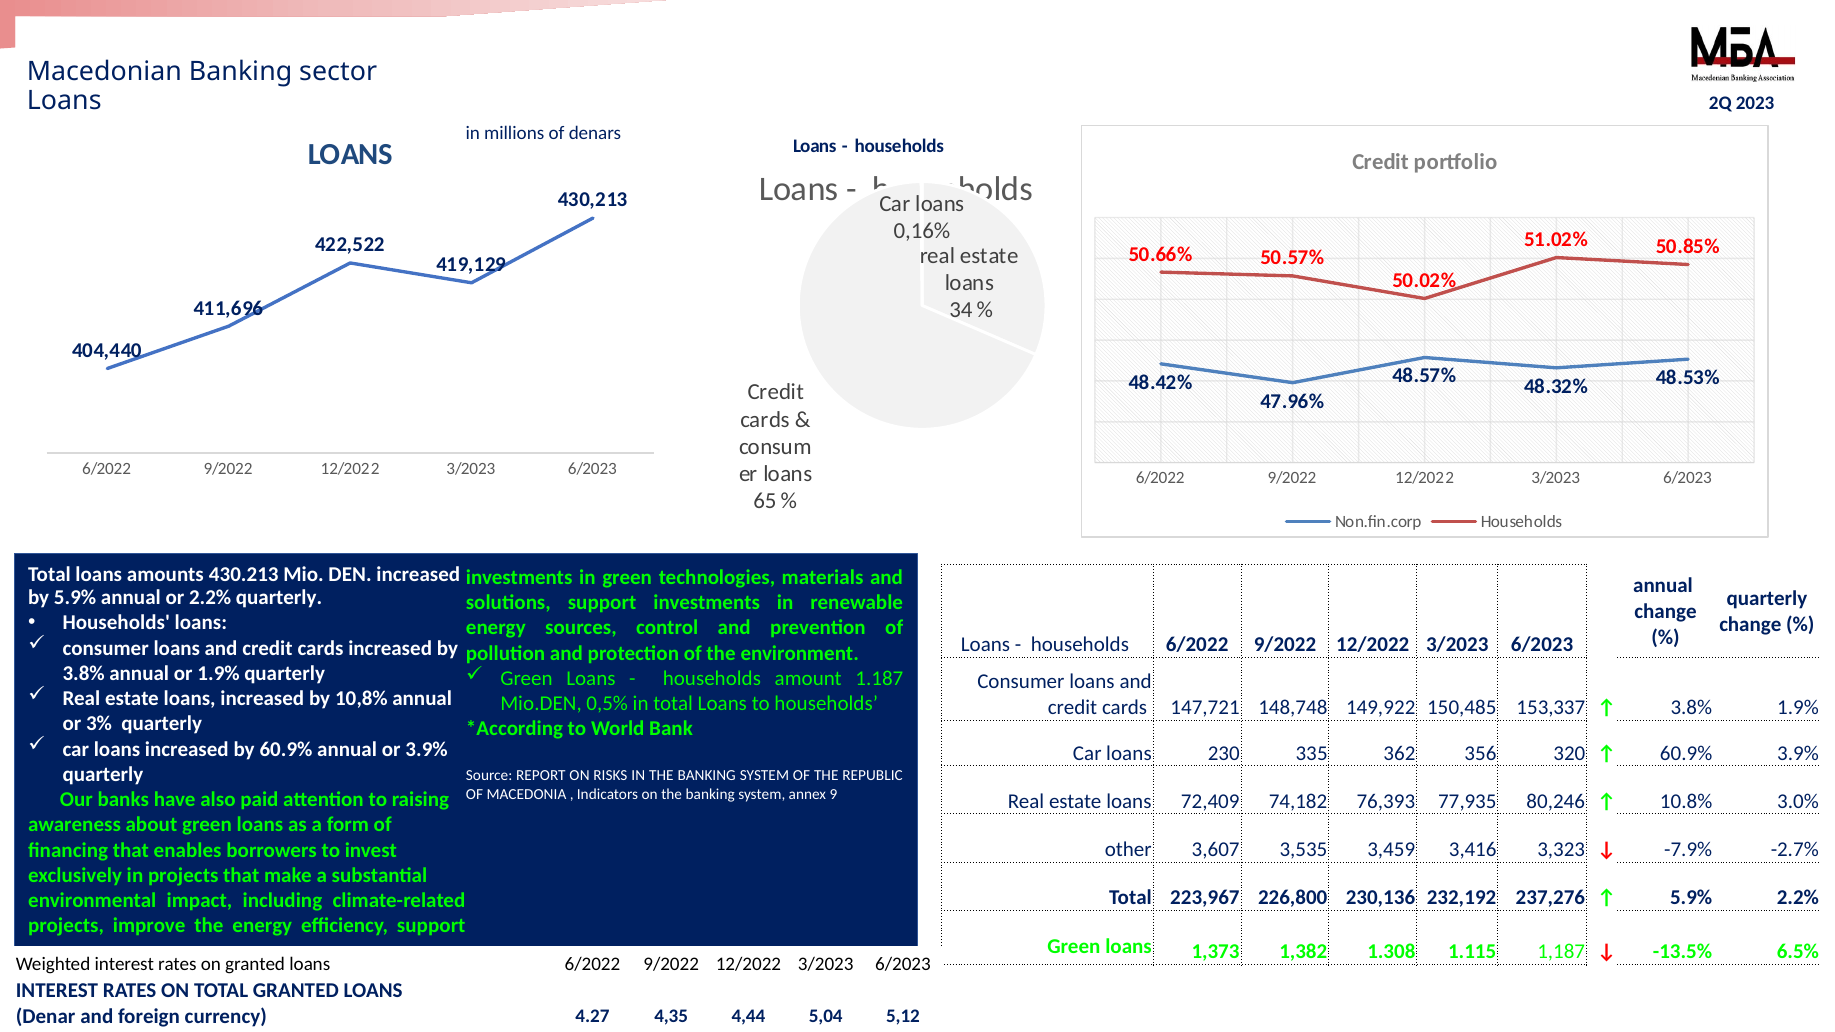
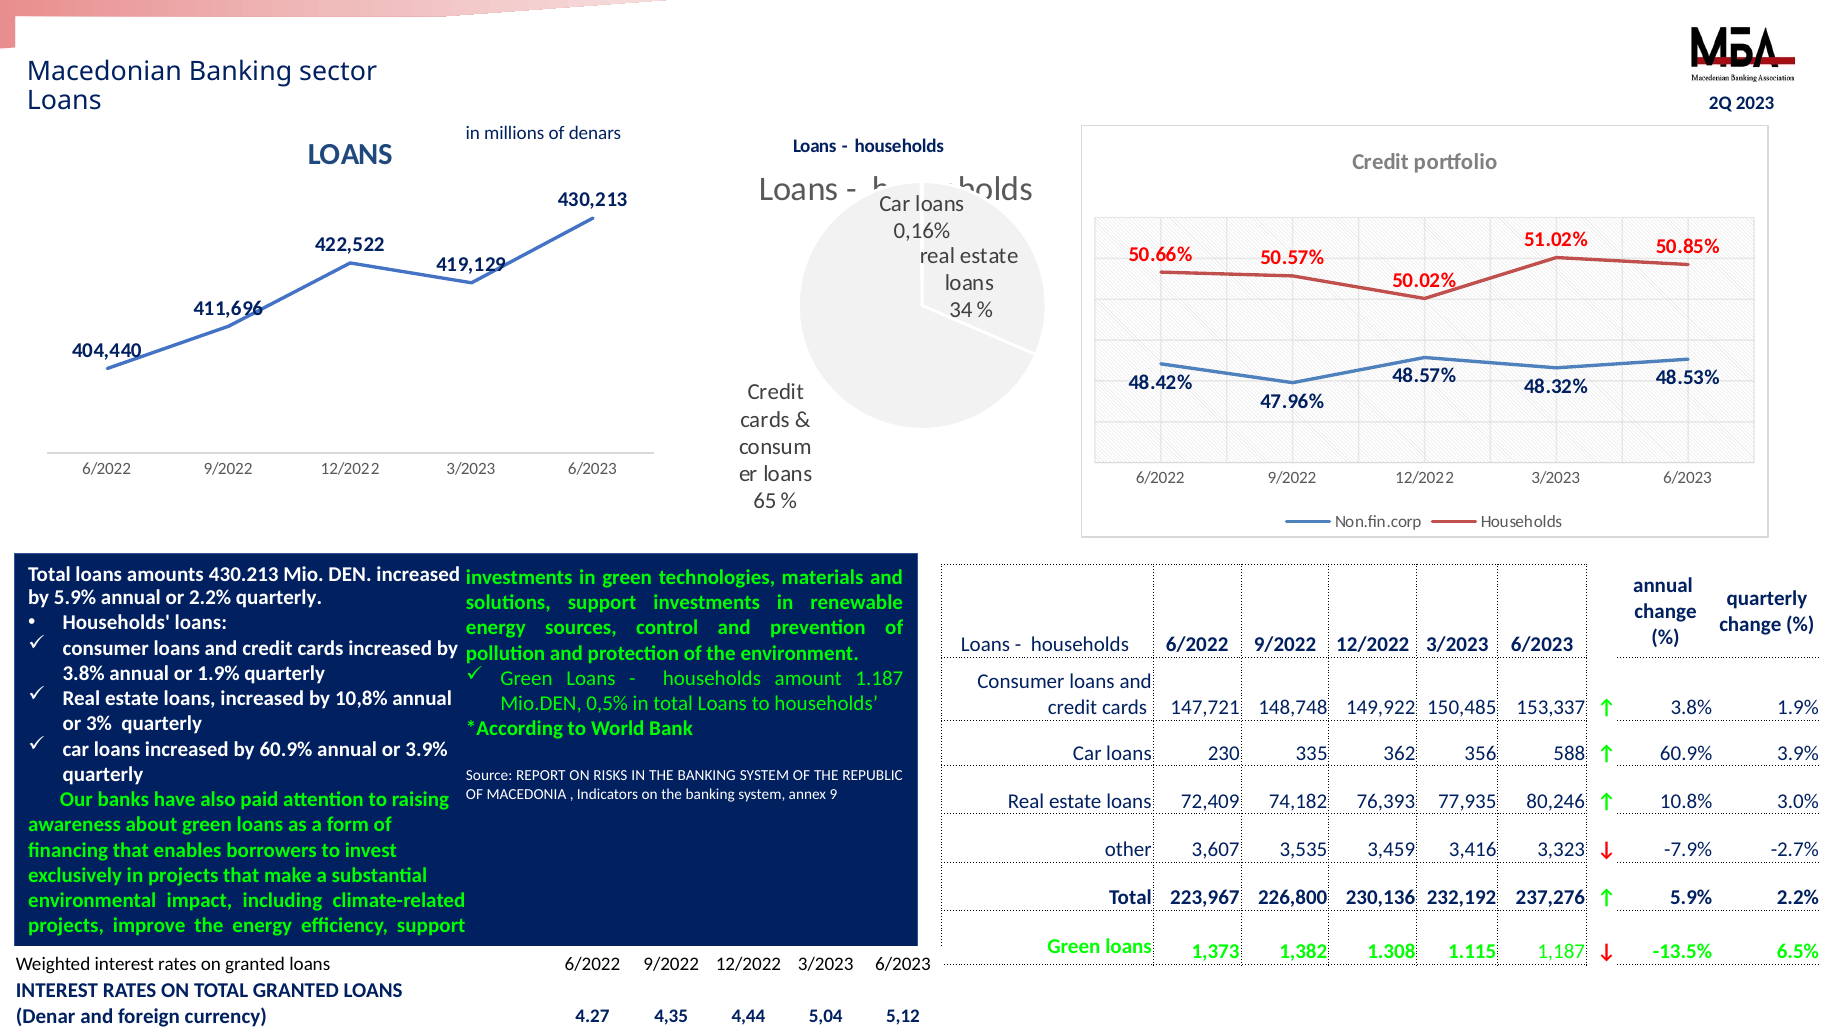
320: 320 -> 588 (1569, 753)
